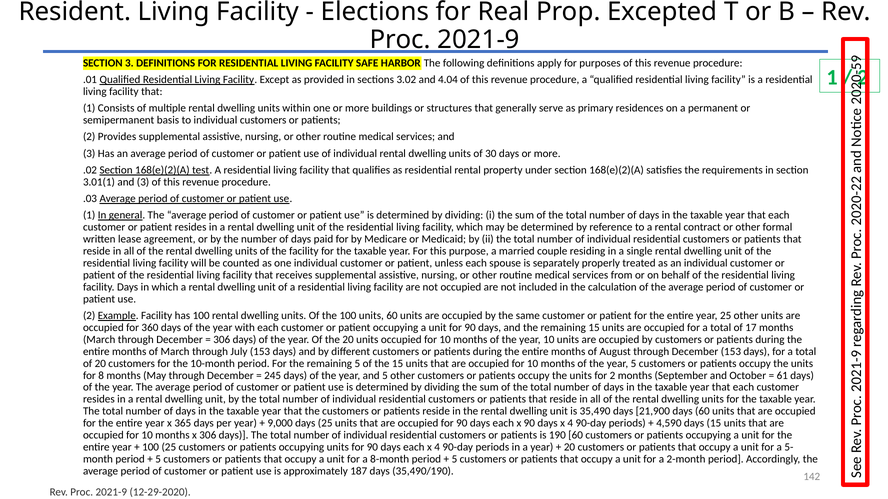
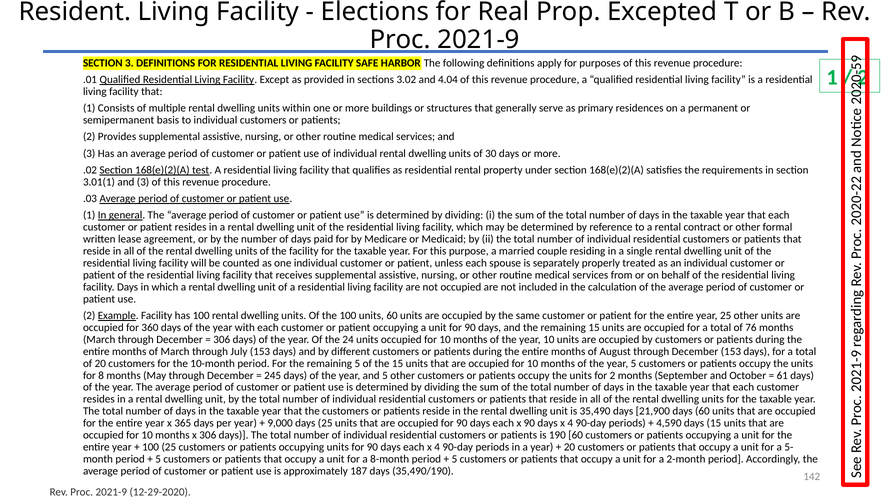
17: 17 -> 76 (751, 328)
the 20: 20 -> 24 (348, 340)
